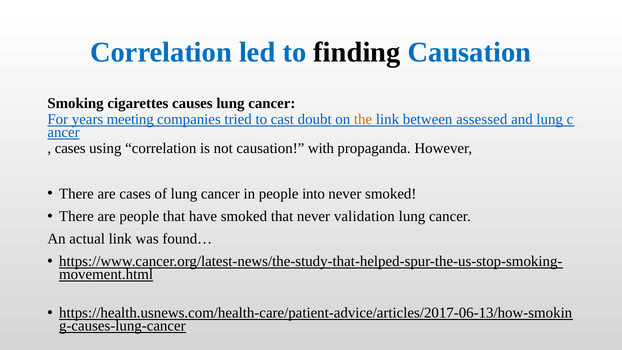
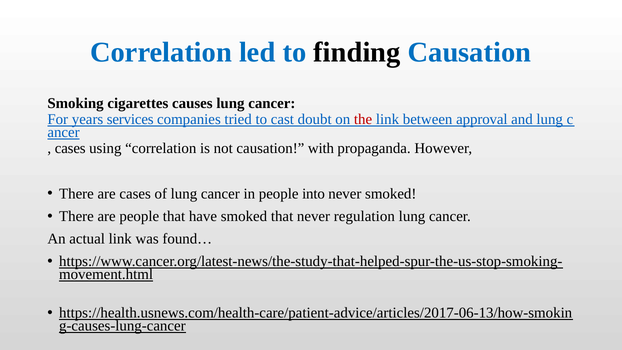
meeting: meeting -> services (130, 120)
the colour: orange -> red (363, 120)
assessed: assessed -> approval (482, 120)
validation: validation -> regulation (364, 216)
